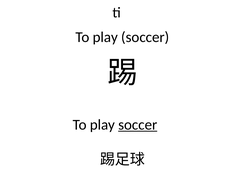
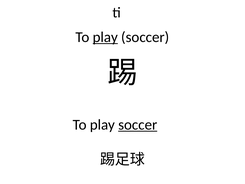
play underline: none -> present (105, 37)
